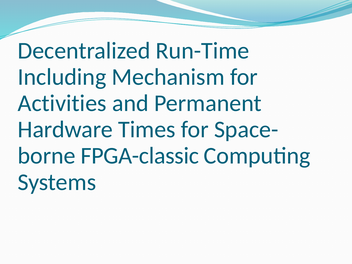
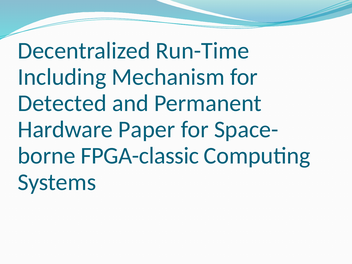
Activities: Activities -> Detected (62, 103)
Times: Times -> Paper (147, 130)
